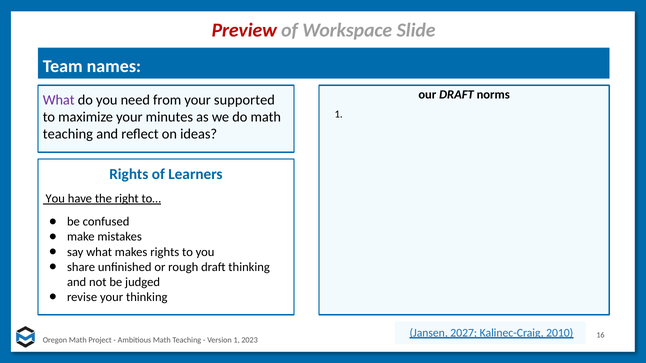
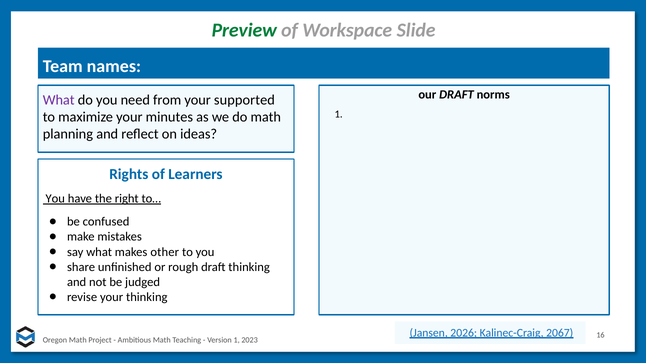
Preview colour: red -> green (244, 30)
teaching: teaching -> planning (68, 134)
makes rights: rights -> other (165, 252)
2027: 2027 -> 2026 (464, 333)
2010: 2010 -> 2067 (560, 333)
